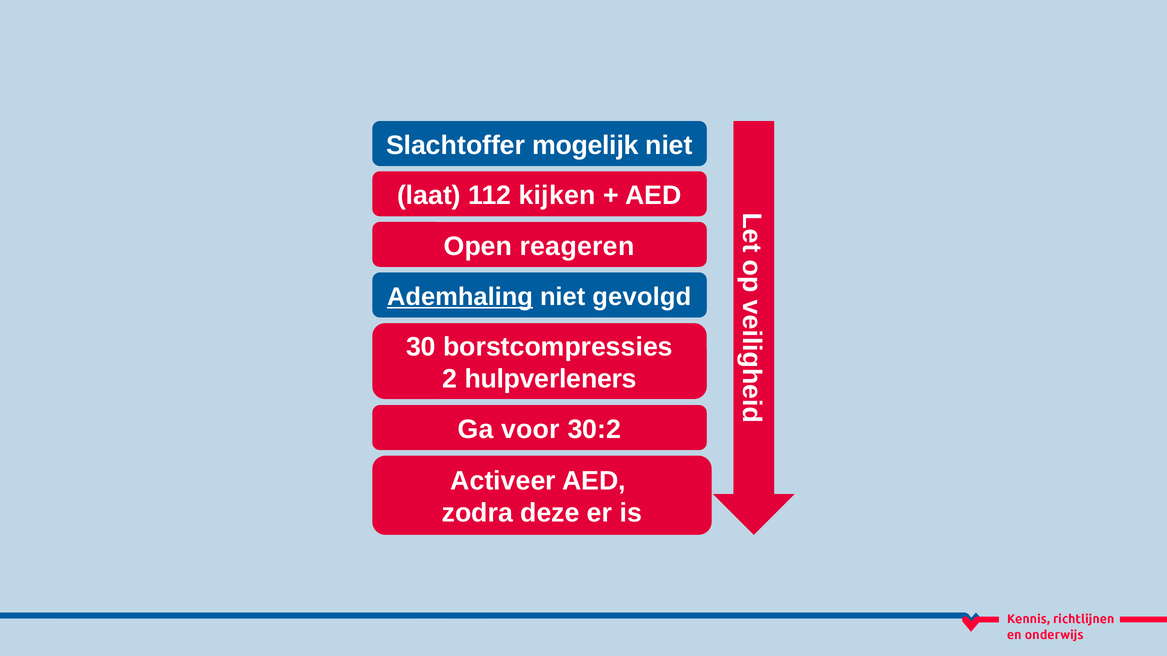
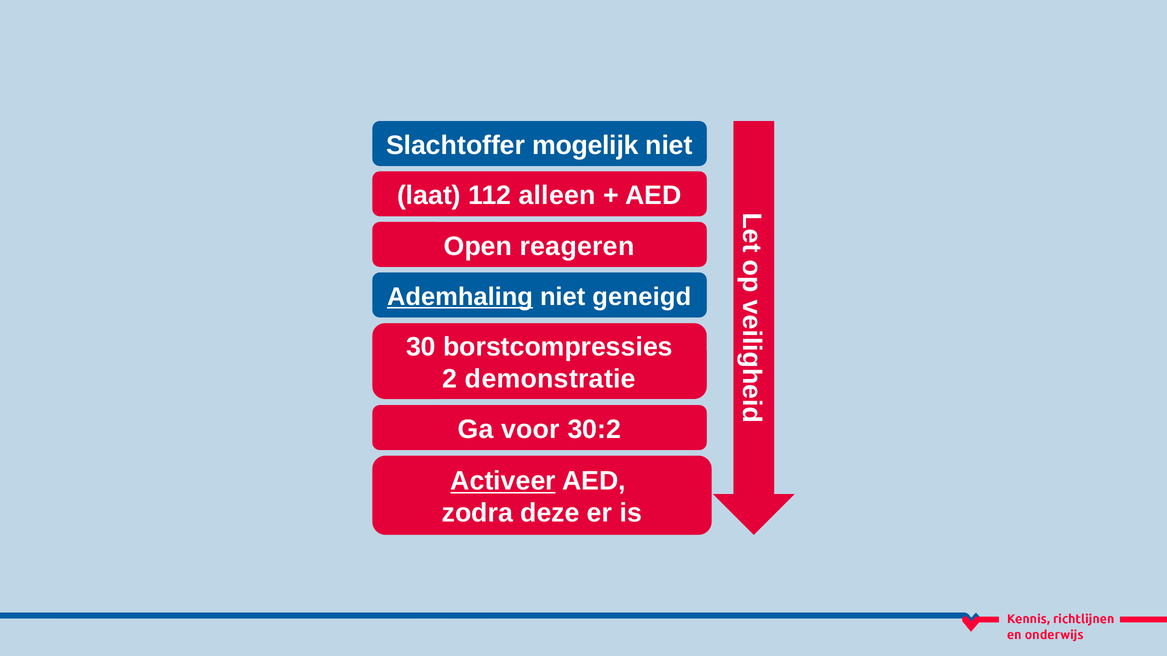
kijken: kijken -> alleen (557, 196)
gevolgd: gevolgd -> geneigd (642, 297)
hulpverleners: hulpverleners -> demonstratie (550, 379)
Activeer underline: none -> present (503, 481)
